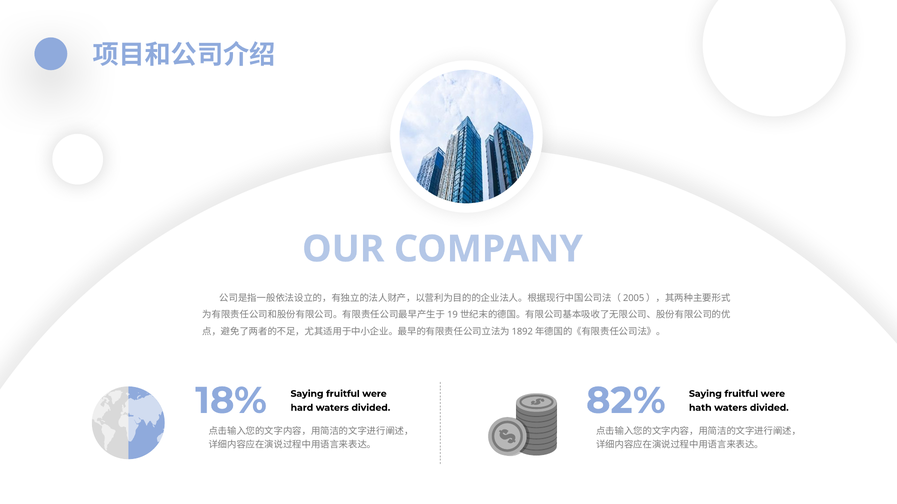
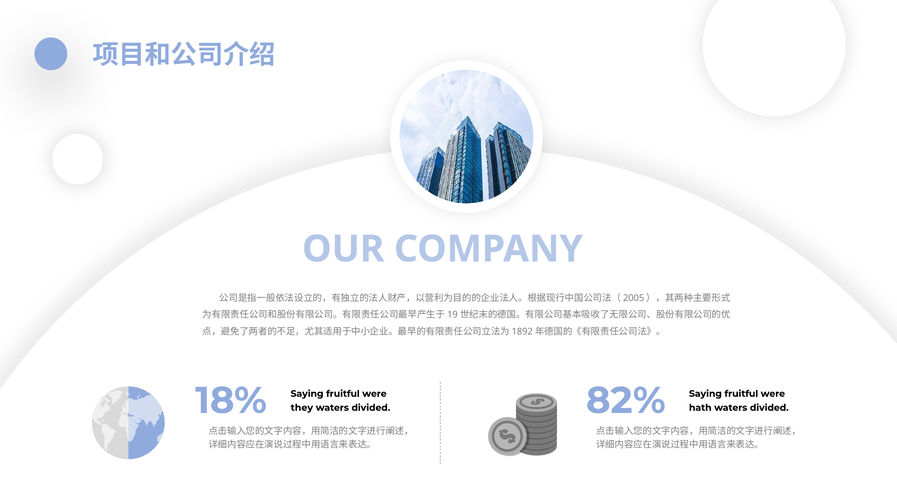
hard: hard -> they (302, 408)
